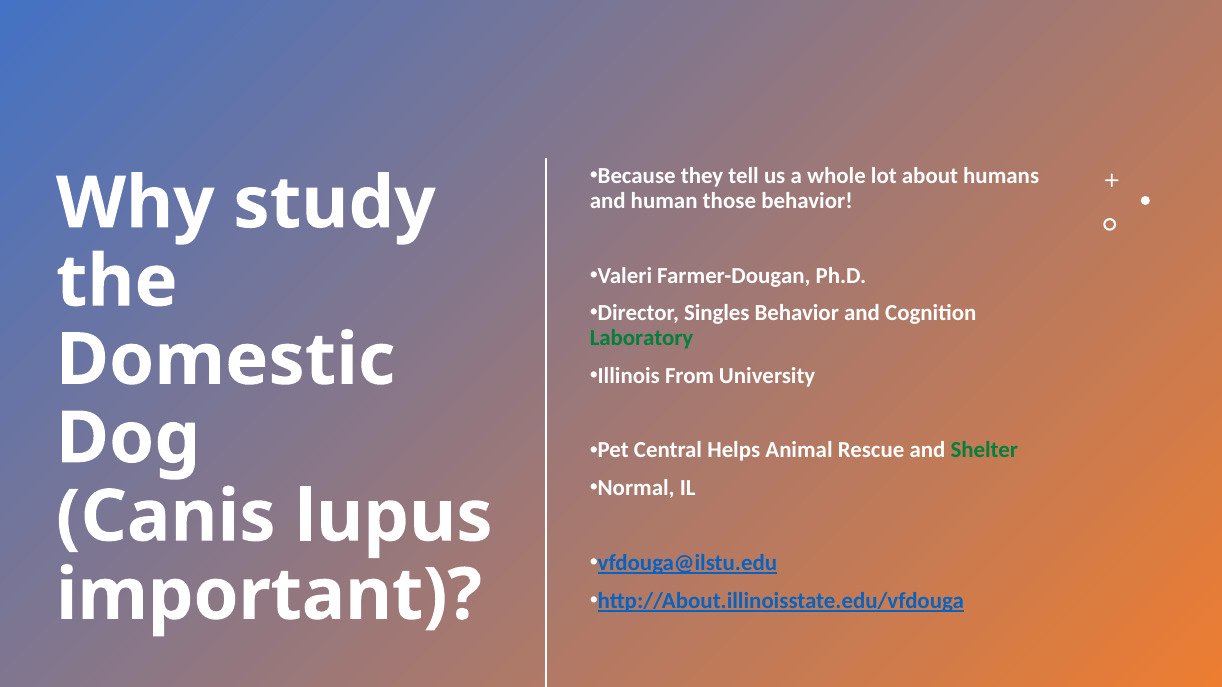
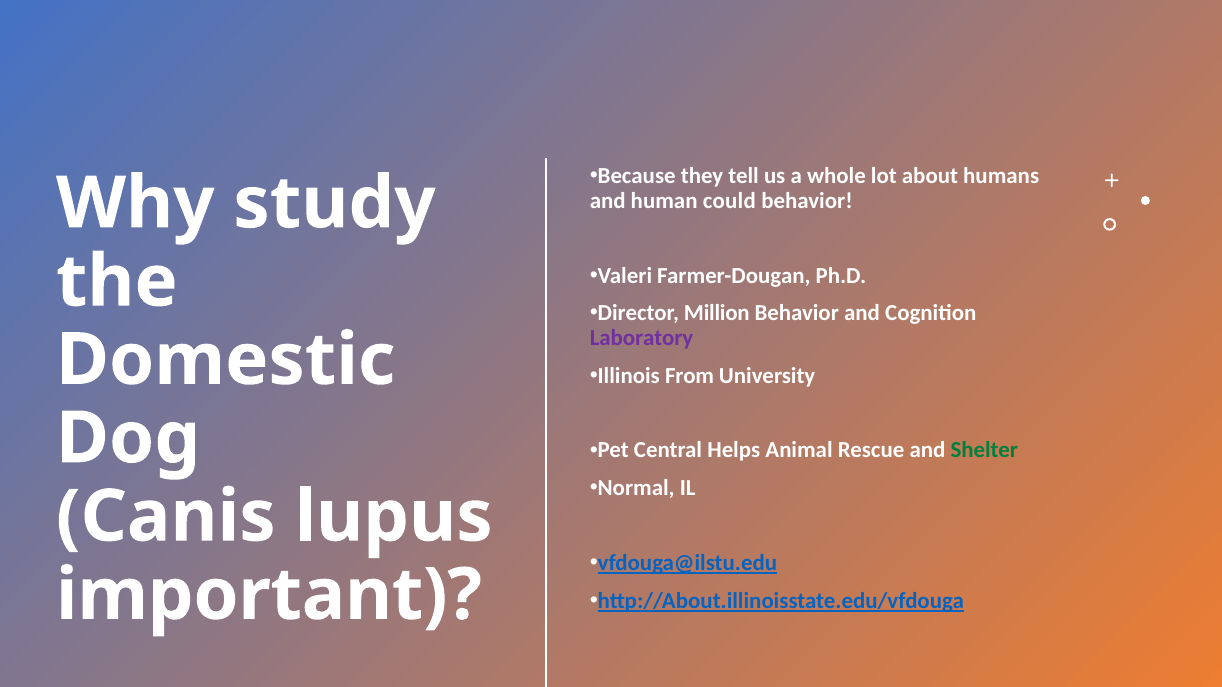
those: those -> could (729, 201)
Singles: Singles -> Million (717, 313)
Laboratory colour: green -> purple (642, 338)
